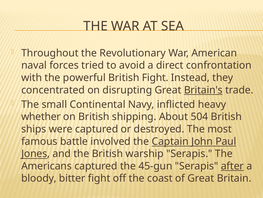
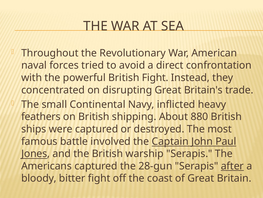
Britain's underline: present -> none (203, 90)
whether: whether -> feathers (41, 116)
504: 504 -> 880 (199, 116)
45-gun: 45-gun -> 28-gun (155, 165)
